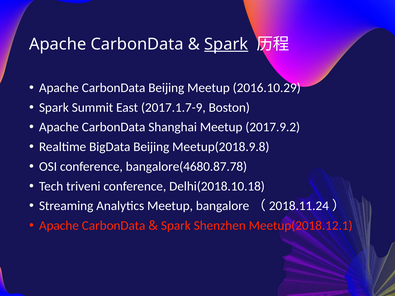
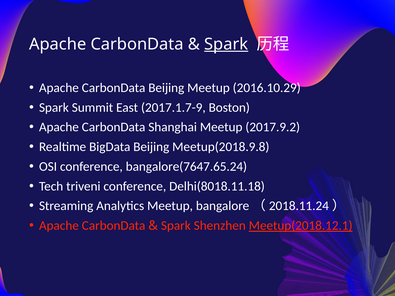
bangalore(4680.87.78: bangalore(4680.87.78 -> bangalore(7647.65.24 (186, 167)
Delhi(2018.10.18: Delhi(2018.10.18 -> Delhi(8018.11.18 (217, 186)
Meetup(2018.12.1 underline: none -> present (301, 226)
